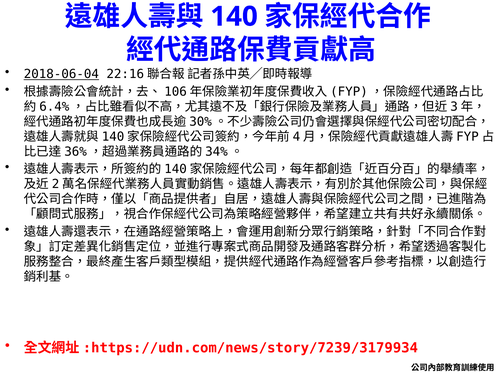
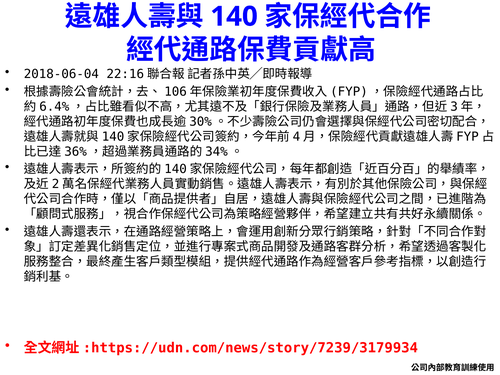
2018-06-04 underline: present -> none (61, 74)
